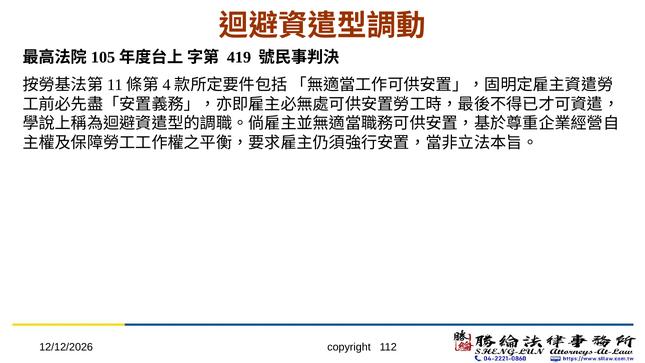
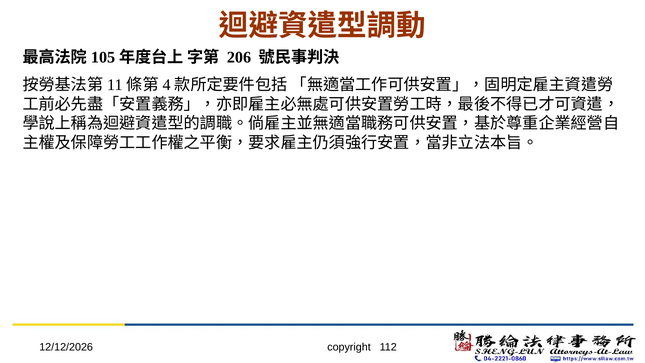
419: 419 -> 206 (239, 57)
